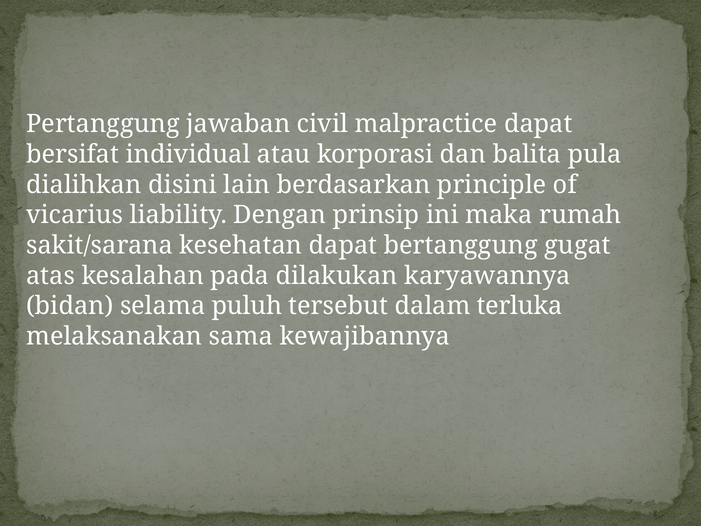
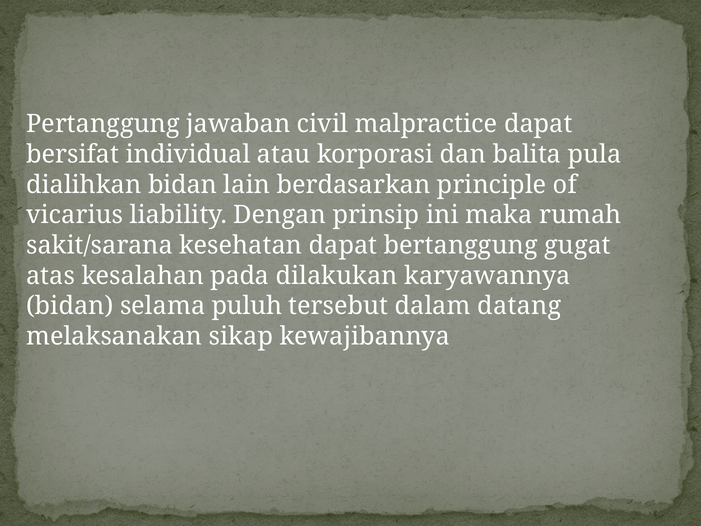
dialihkan disini: disini -> bidan (183, 185)
terluka: terluka -> datang (519, 306)
sama: sama -> sikap (241, 336)
